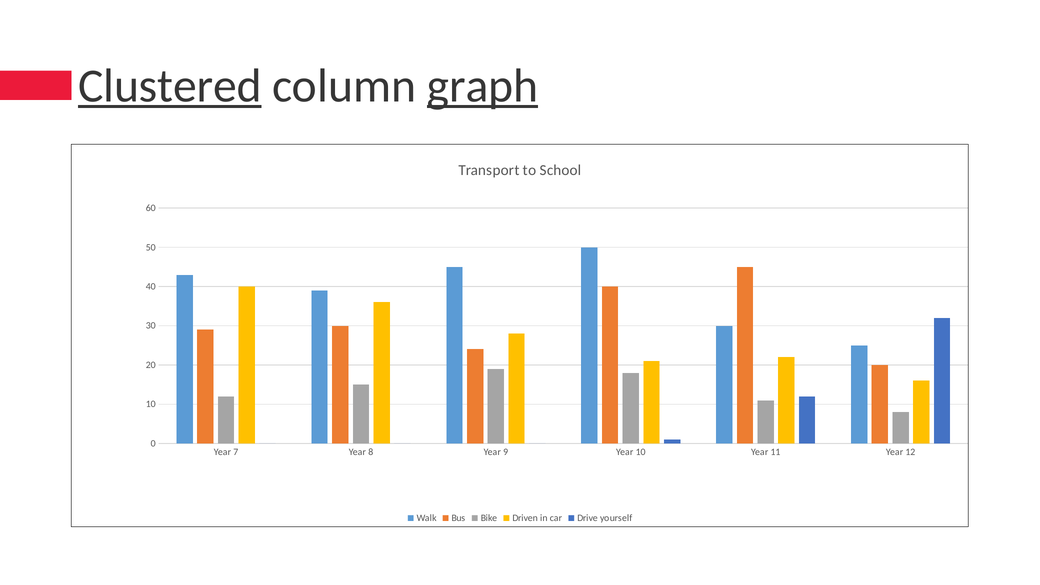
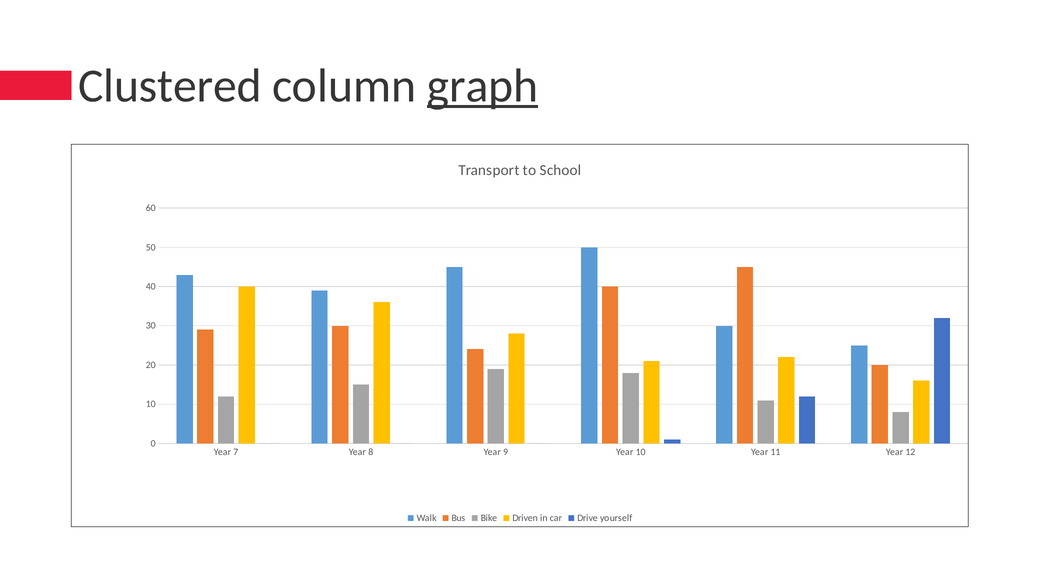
Clustered underline: present -> none (170, 86)
